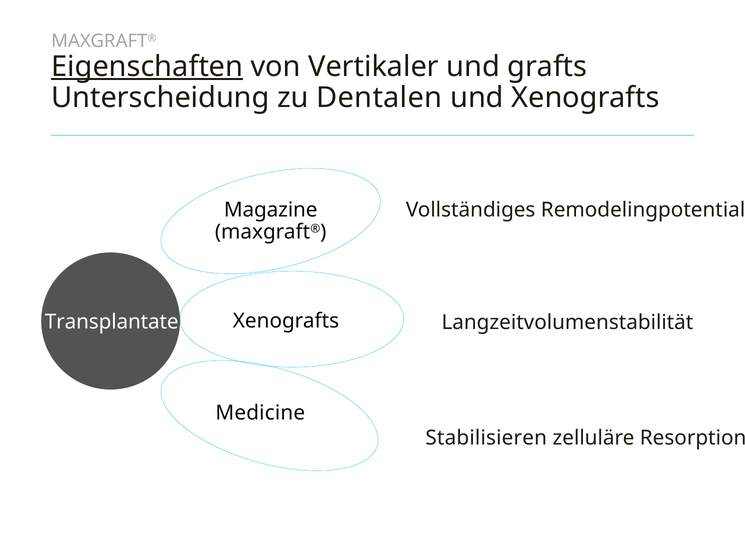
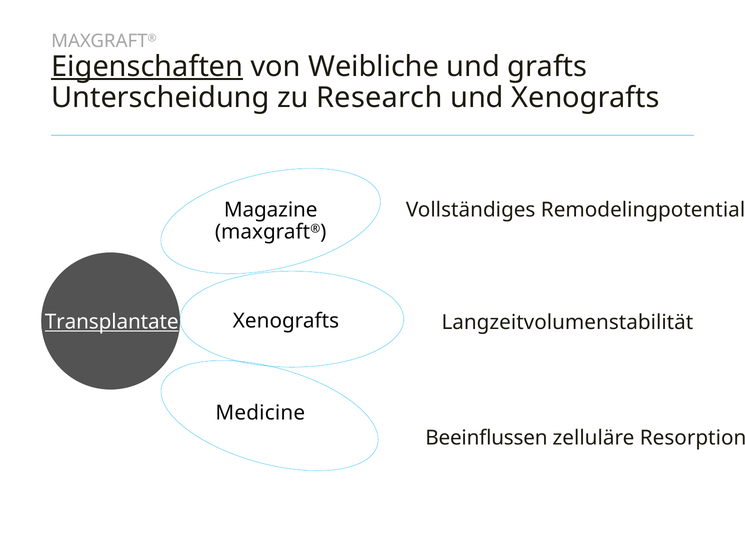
Vertikaler: Vertikaler -> Weibliche (374, 67)
Dentalen: Dentalen -> Research (379, 98)
Transplantate underline: none -> present (112, 323)
Stabilisieren: Stabilisieren -> Beeinflussen (486, 439)
